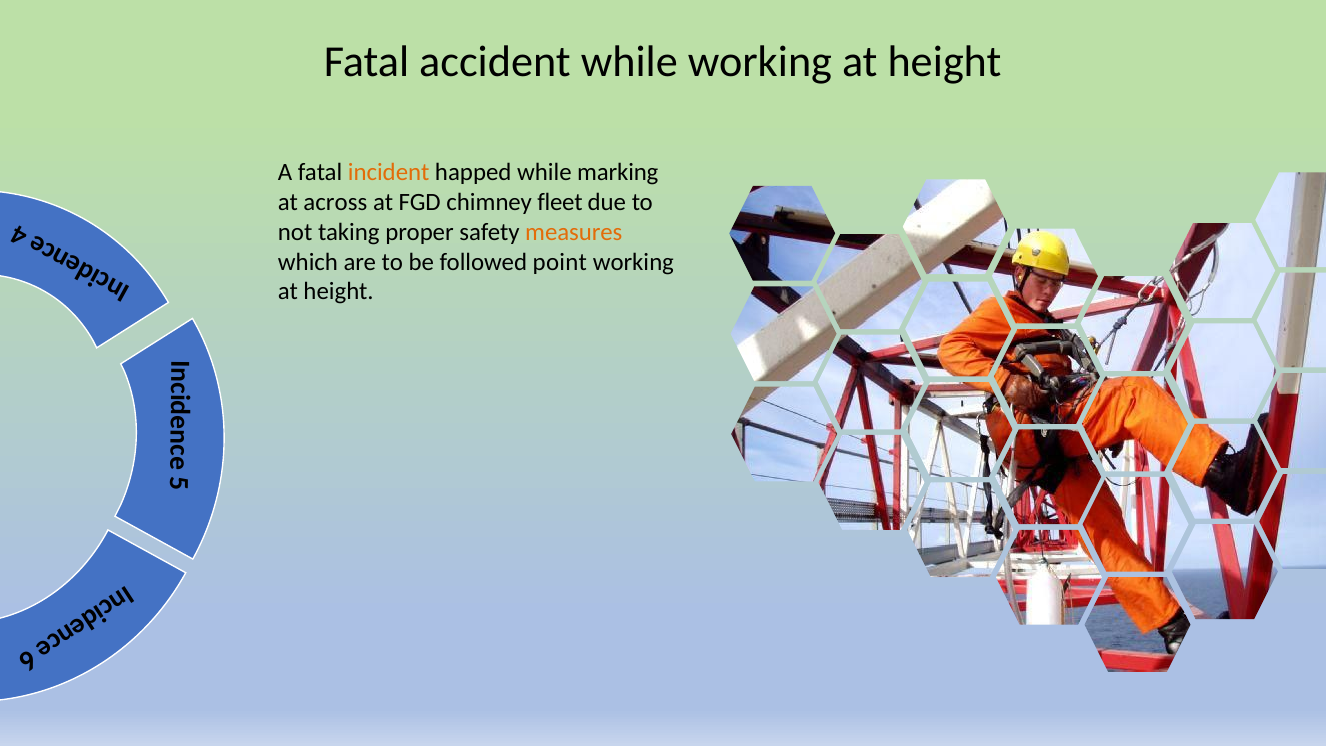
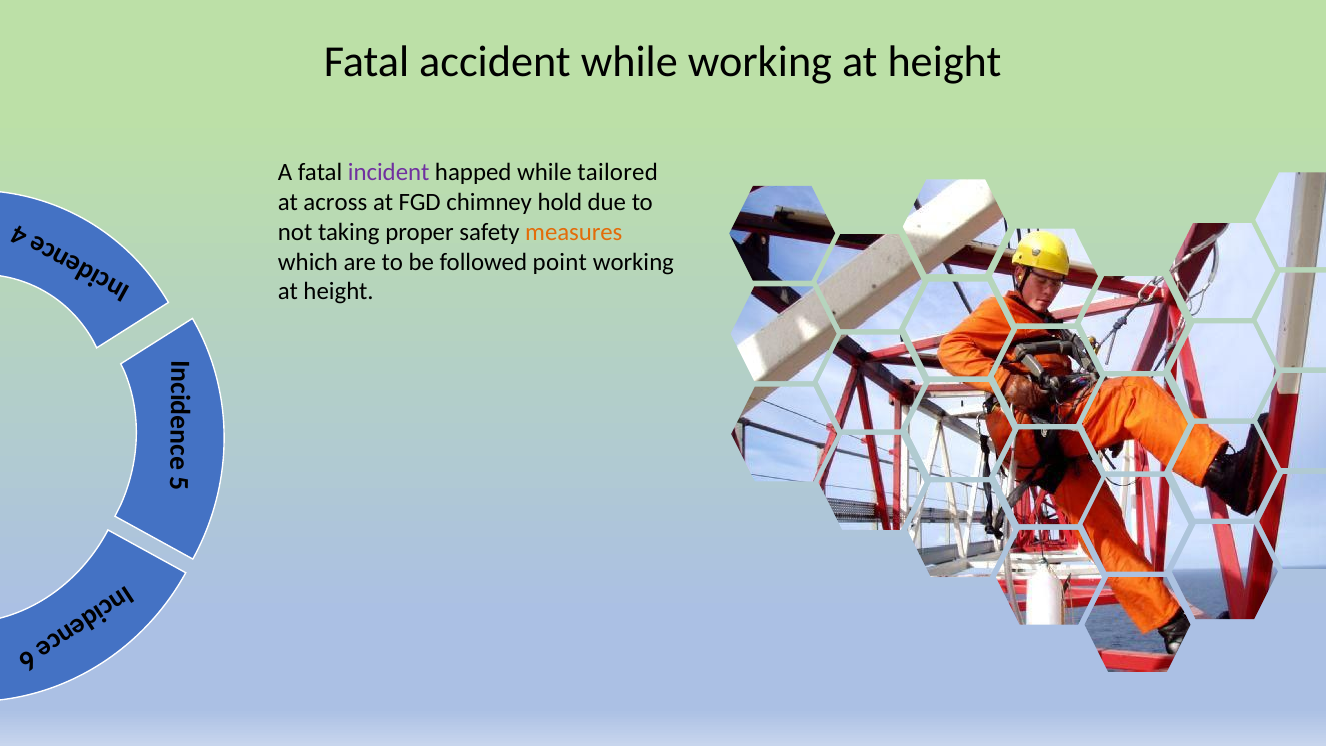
incident colour: orange -> purple (389, 172)
marking: marking -> tailored (618, 172)
fleet: fleet -> hold (560, 202)
